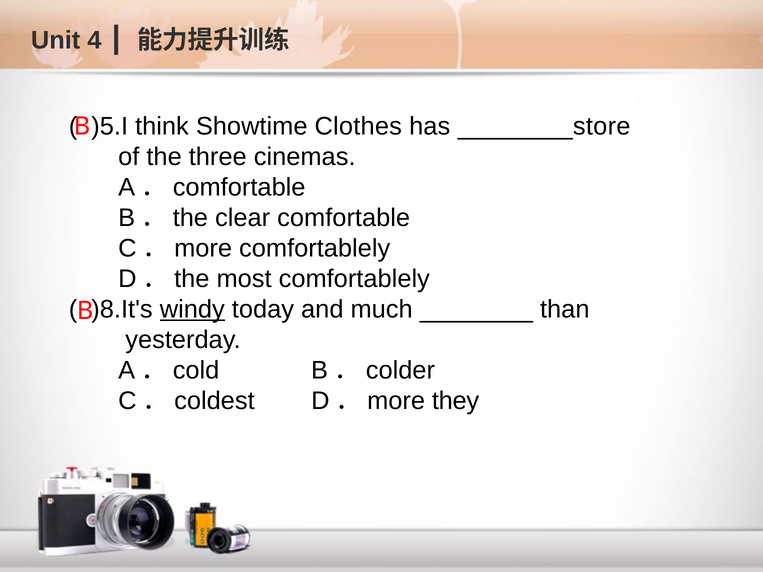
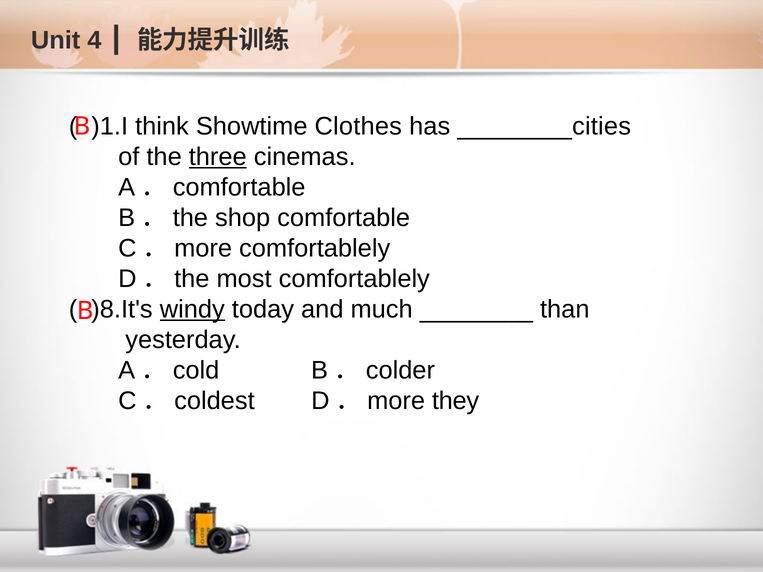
)5.I: )5.I -> )1.I (110, 126)
________store: ________store -> ________cities (544, 126)
three underline: none -> present (218, 157)
clear: clear -> shop (243, 218)
